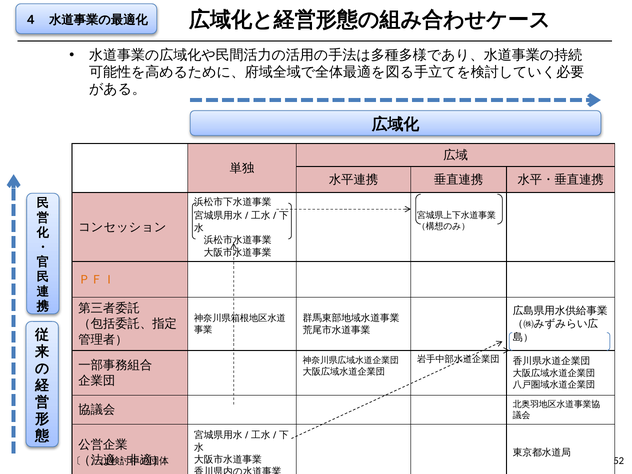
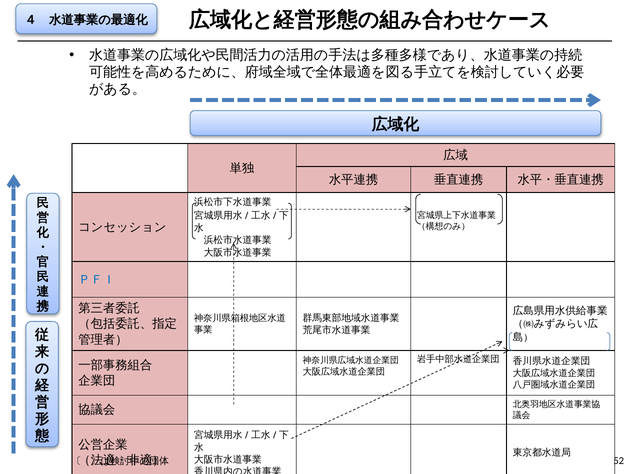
ＰＦＩ colour: orange -> blue (97, 279)
